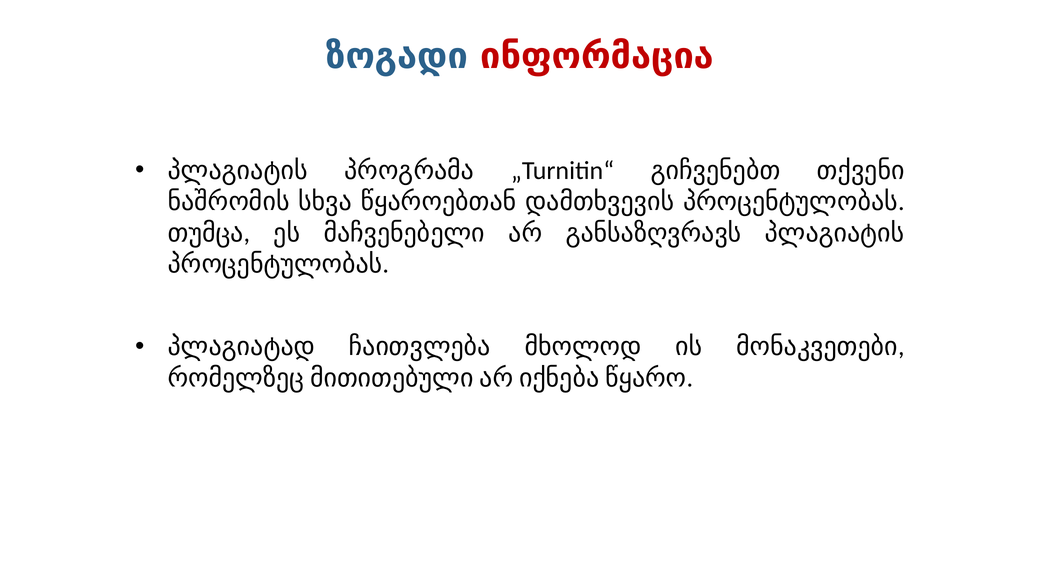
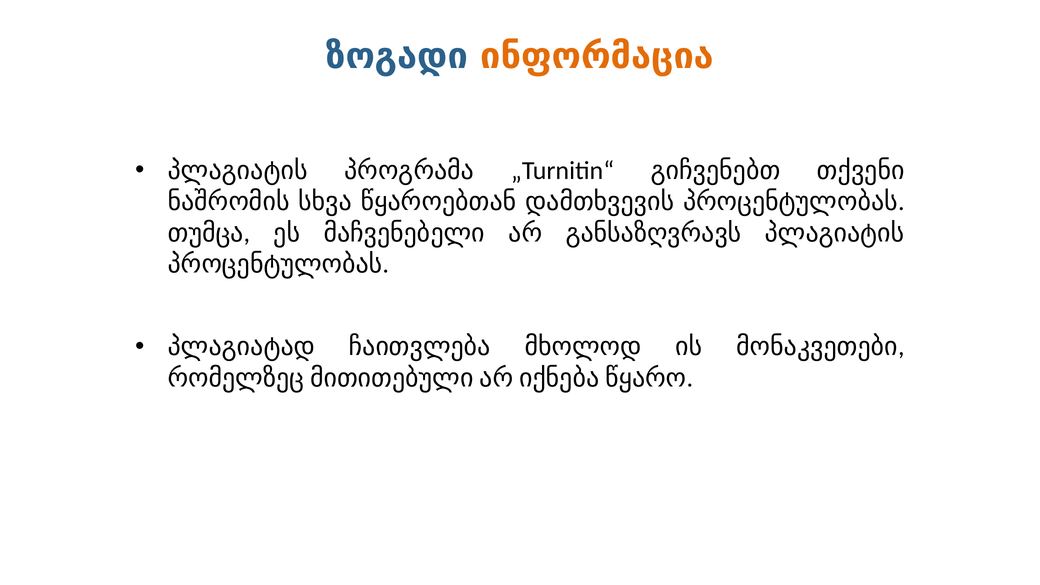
ინფორმაცია colour: red -> orange (597, 56)
